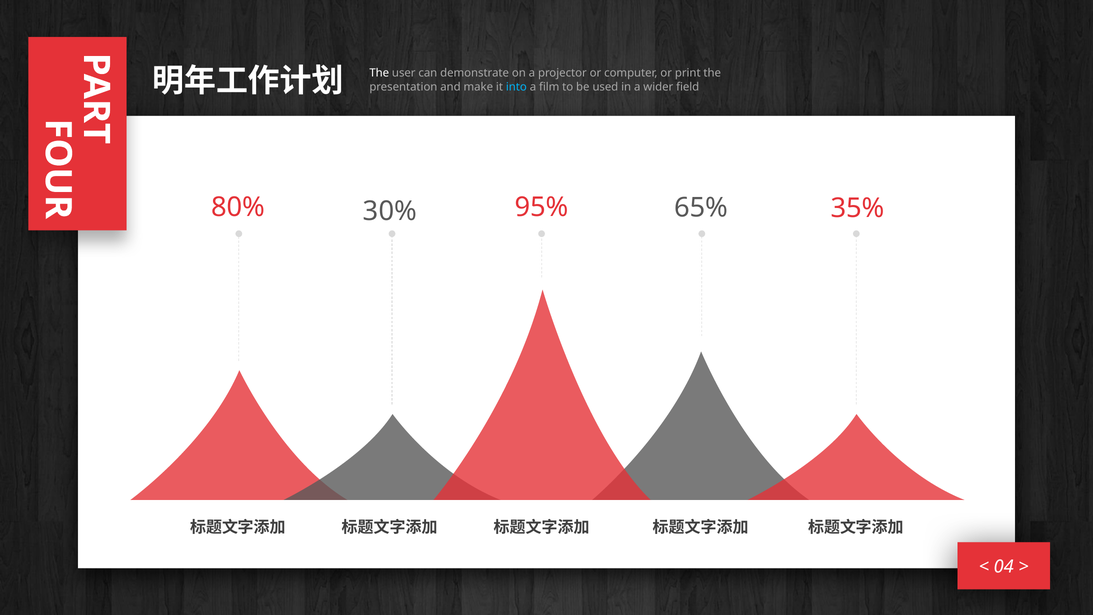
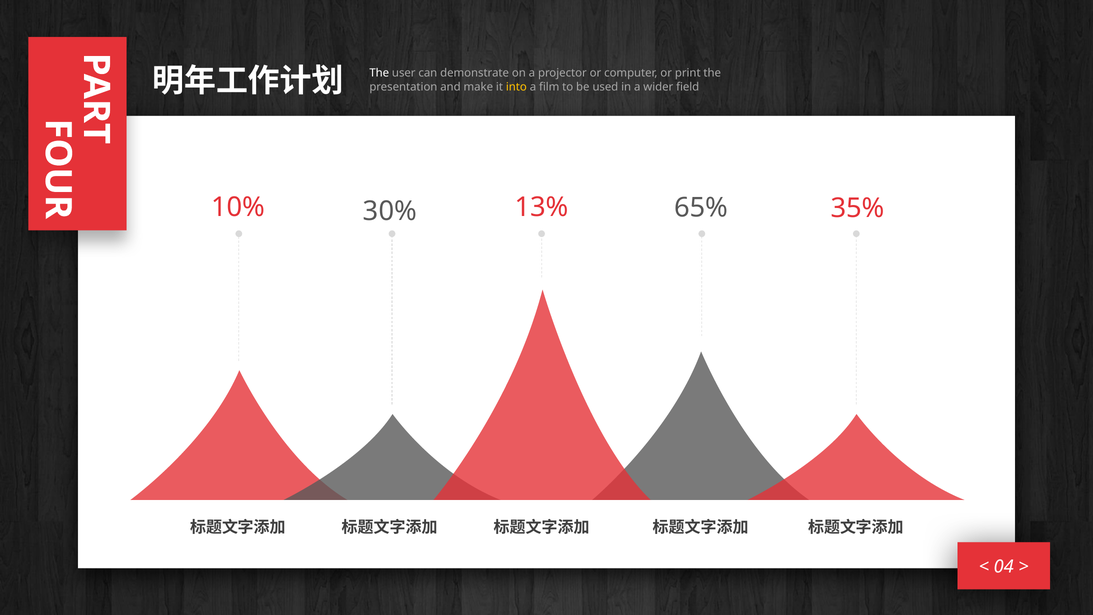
into colour: light blue -> yellow (516, 87)
95%: 95% -> 13% (542, 207)
80%: 80% -> 10% (238, 207)
